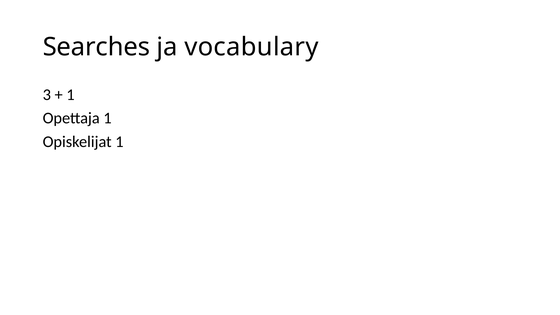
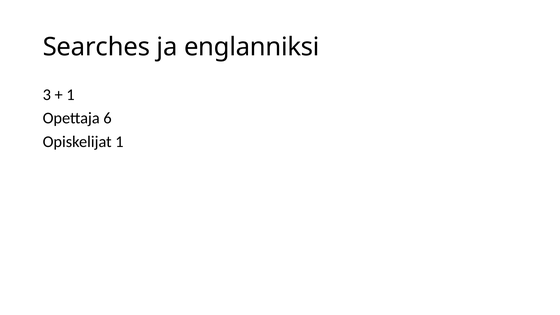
vocabulary: vocabulary -> englanniksi (252, 47)
Opettaja 1: 1 -> 6 (108, 118)
